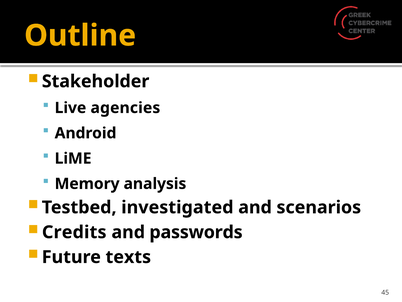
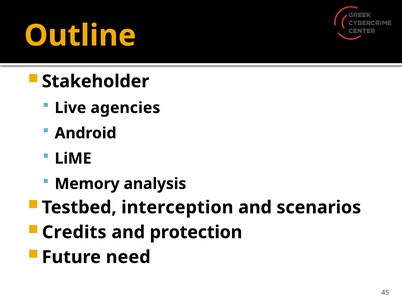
investigated: investigated -> interception (177, 207)
passwords: passwords -> protection (196, 232)
texts: texts -> need (128, 257)
